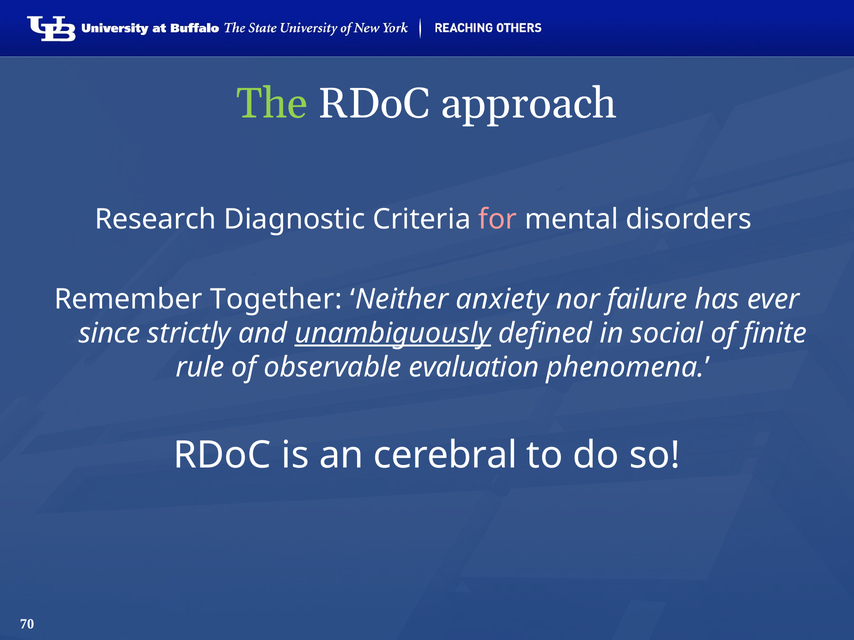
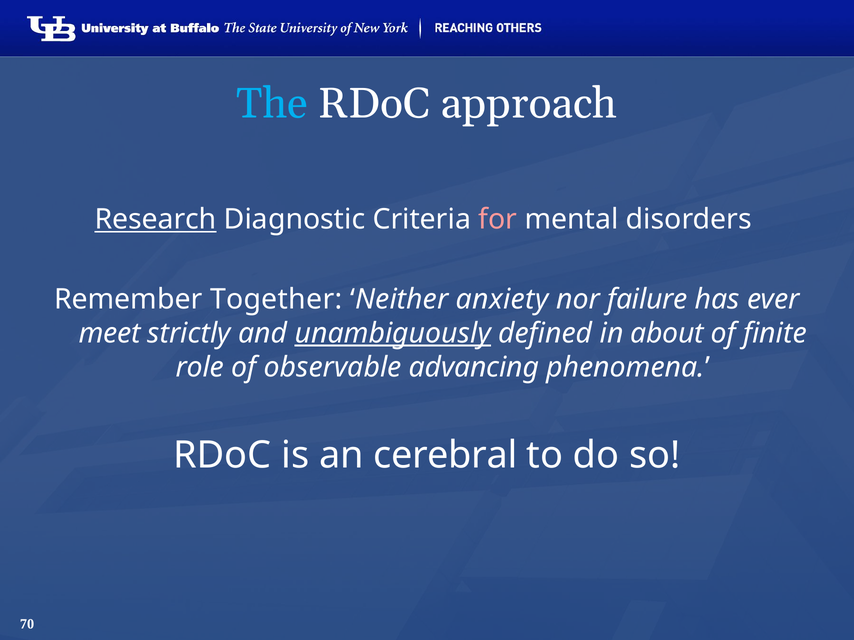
The colour: light green -> light blue (272, 104)
Research underline: none -> present (156, 220)
since: since -> meet (110, 334)
social: social -> about (667, 334)
rule: rule -> role (200, 368)
evaluation: evaluation -> advancing (474, 368)
